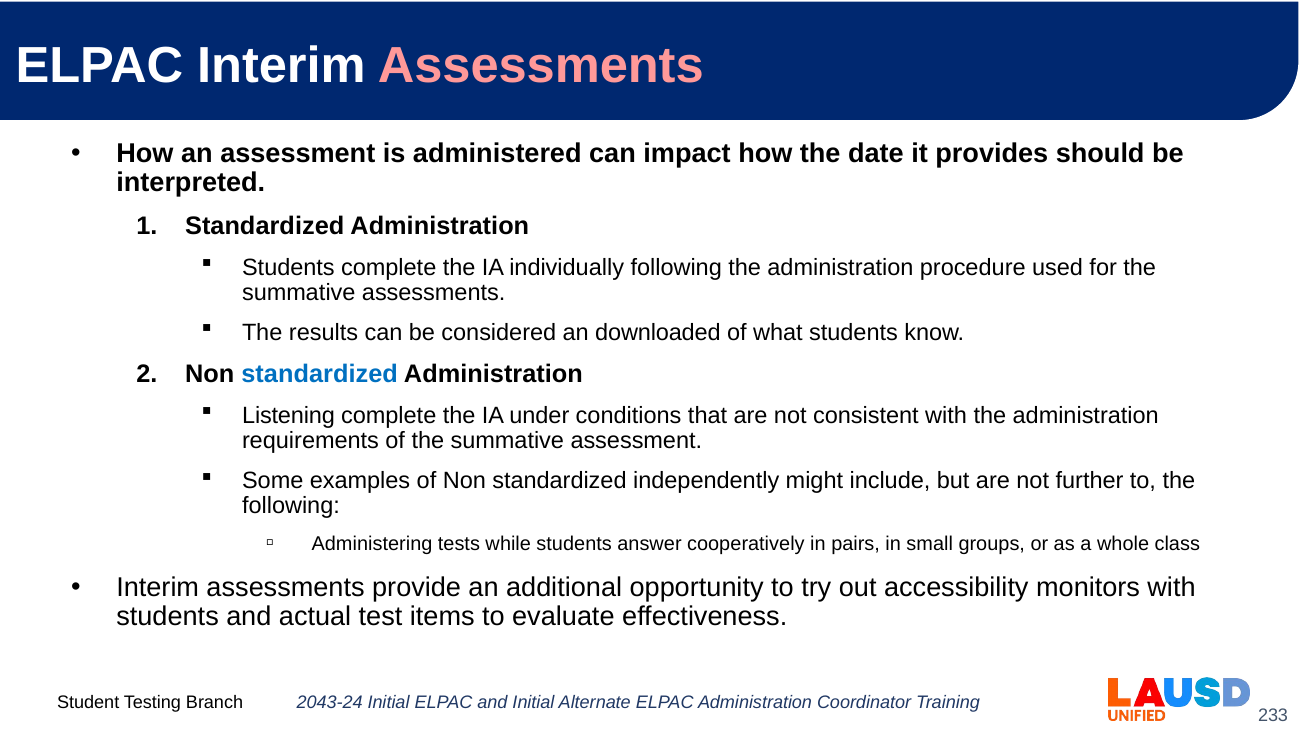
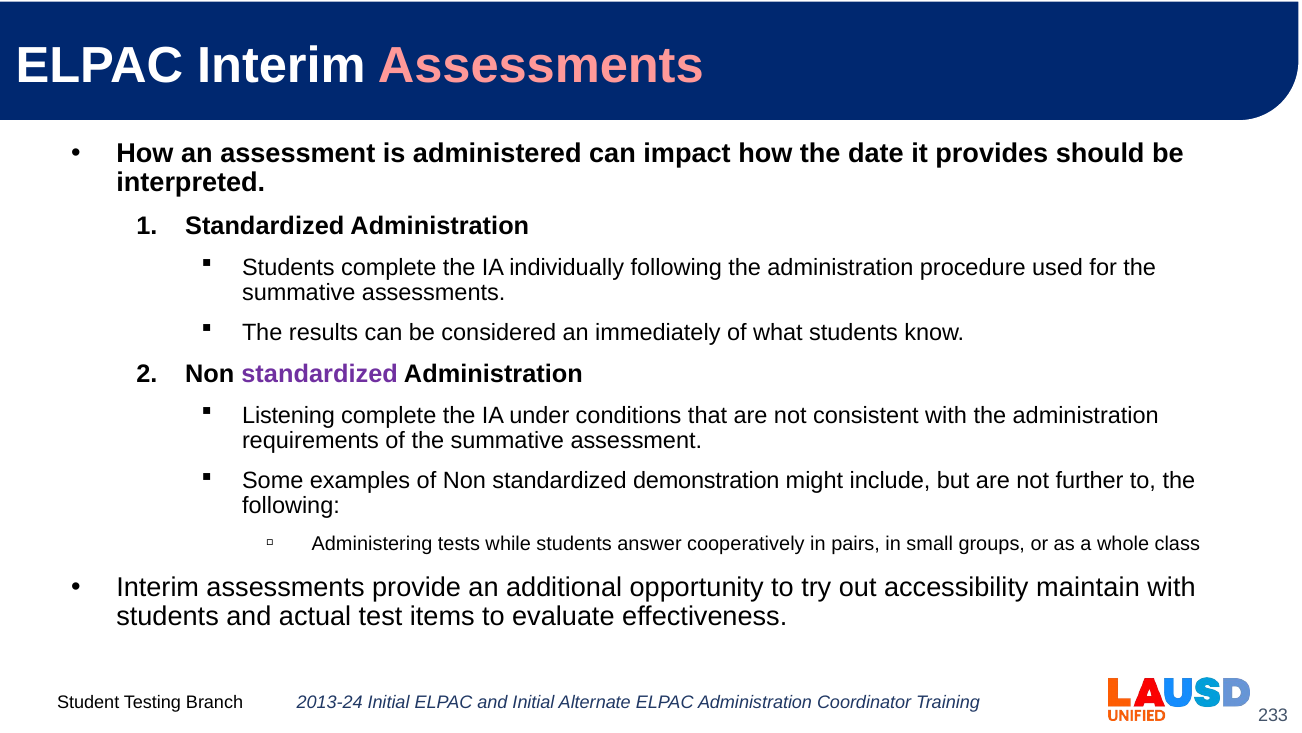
downloaded: downloaded -> immediately (658, 332)
standardized colour: blue -> purple (320, 374)
independently: independently -> demonstration (706, 480)
monitors: monitors -> maintain (1088, 587)
2043-24: 2043-24 -> 2013-24 (330, 702)
